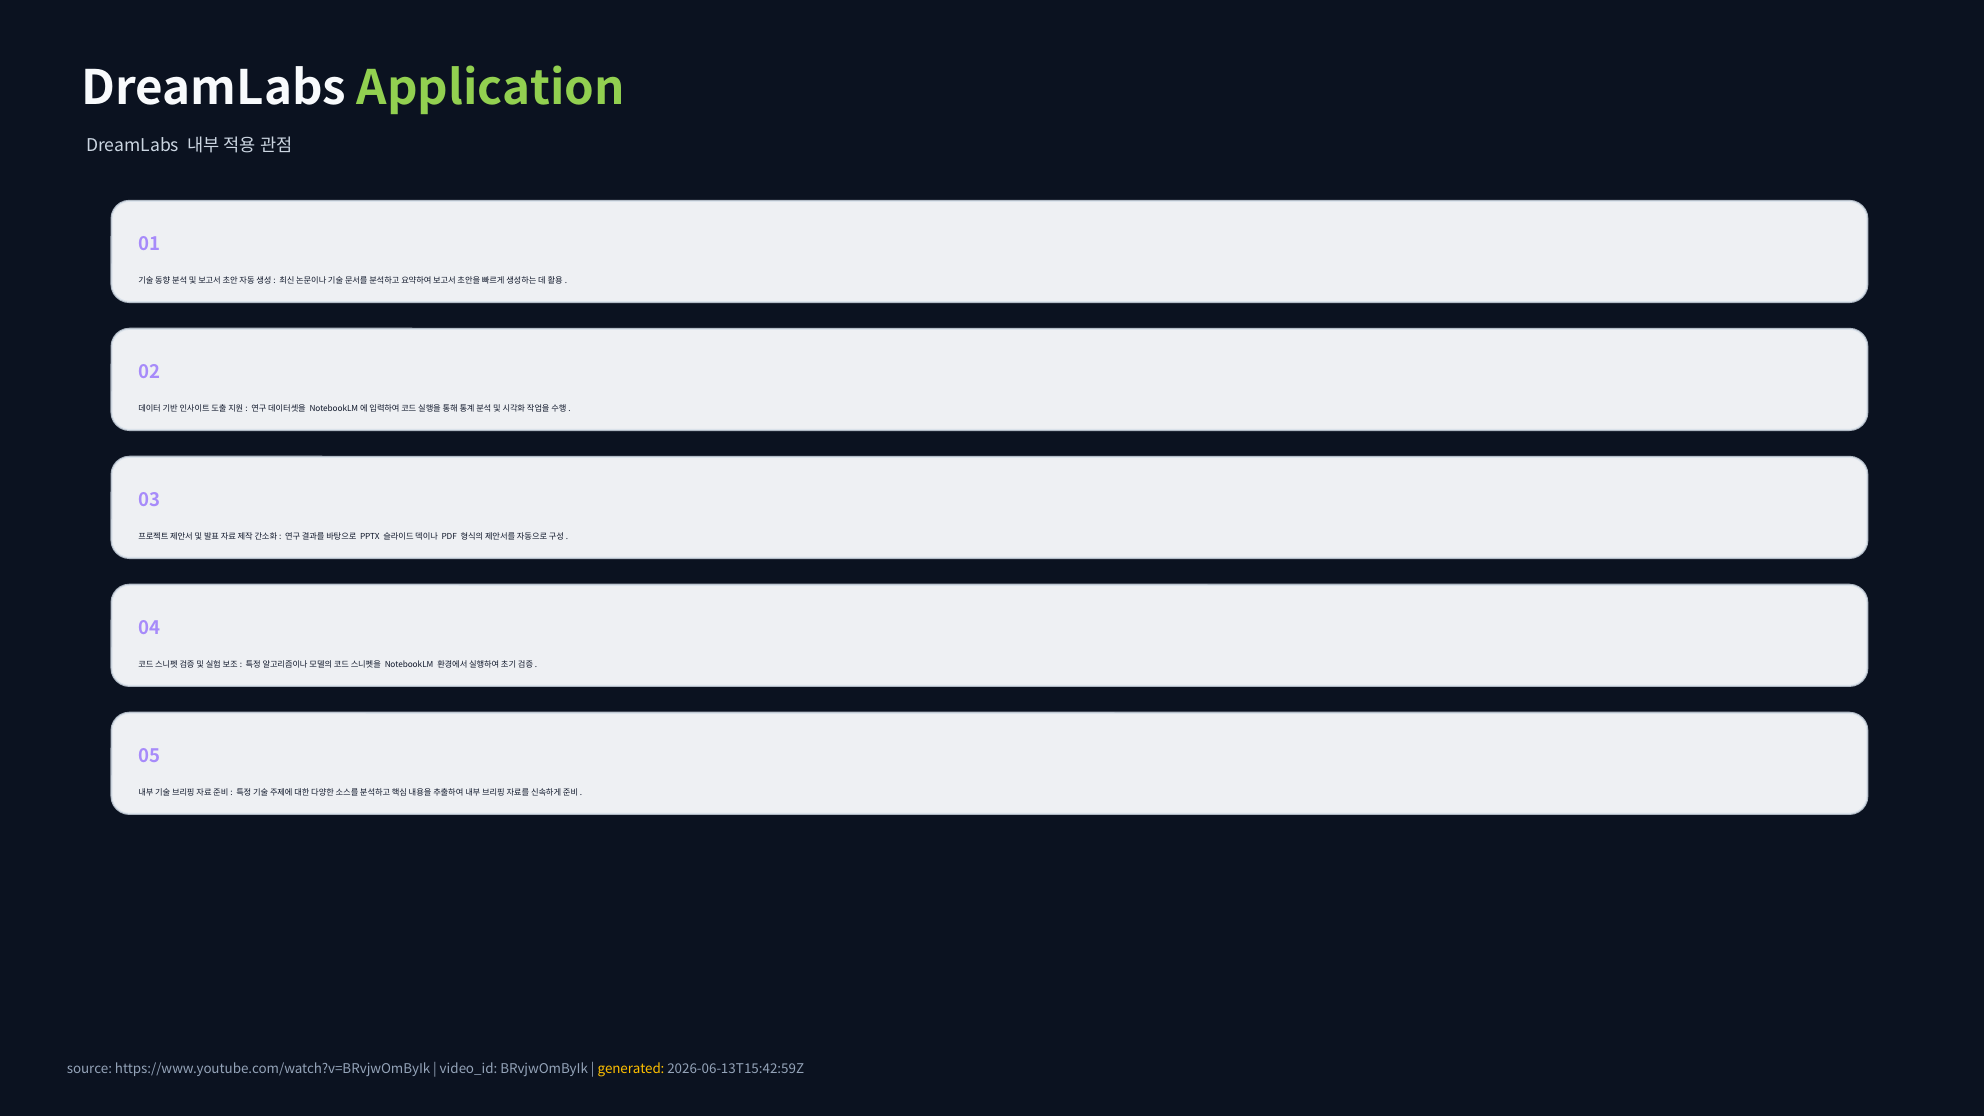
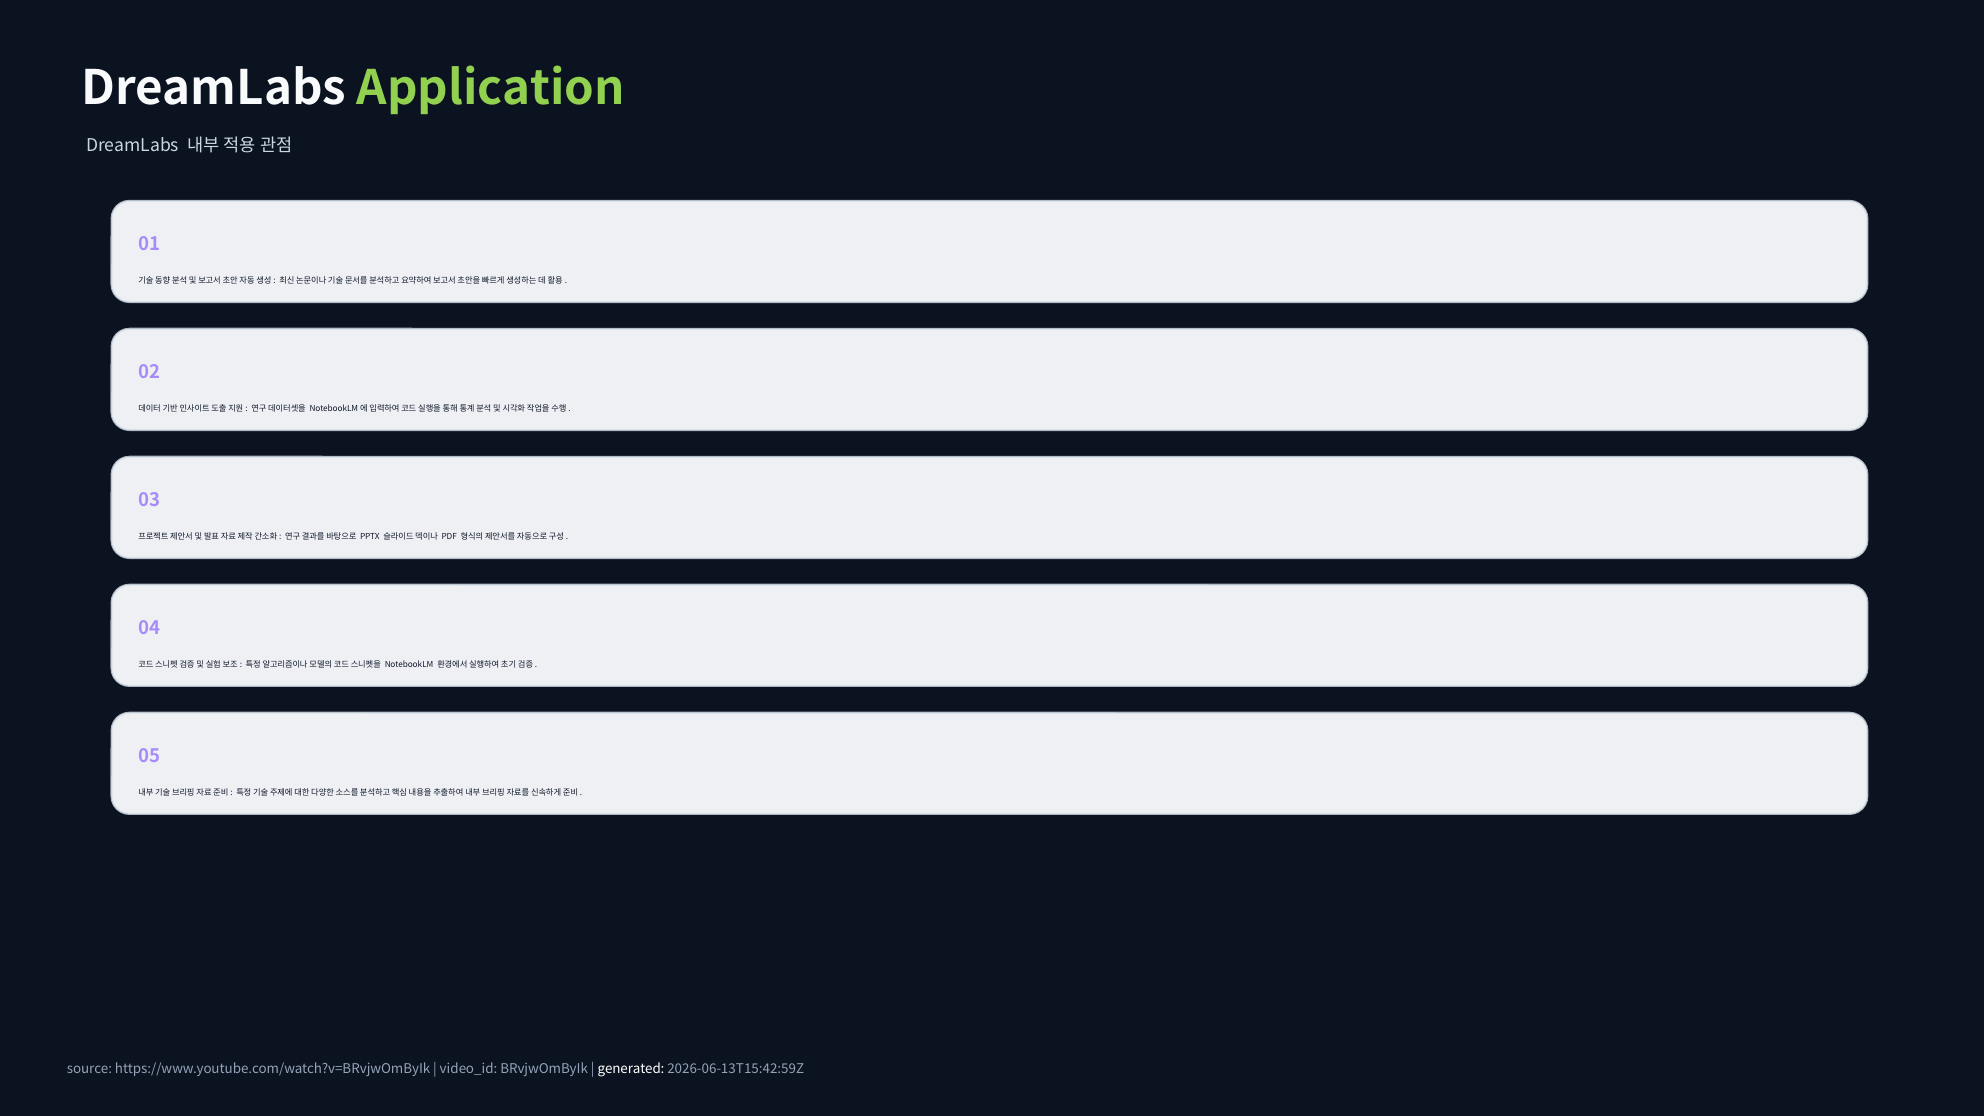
generated colour: yellow -> white (631, 1069)
